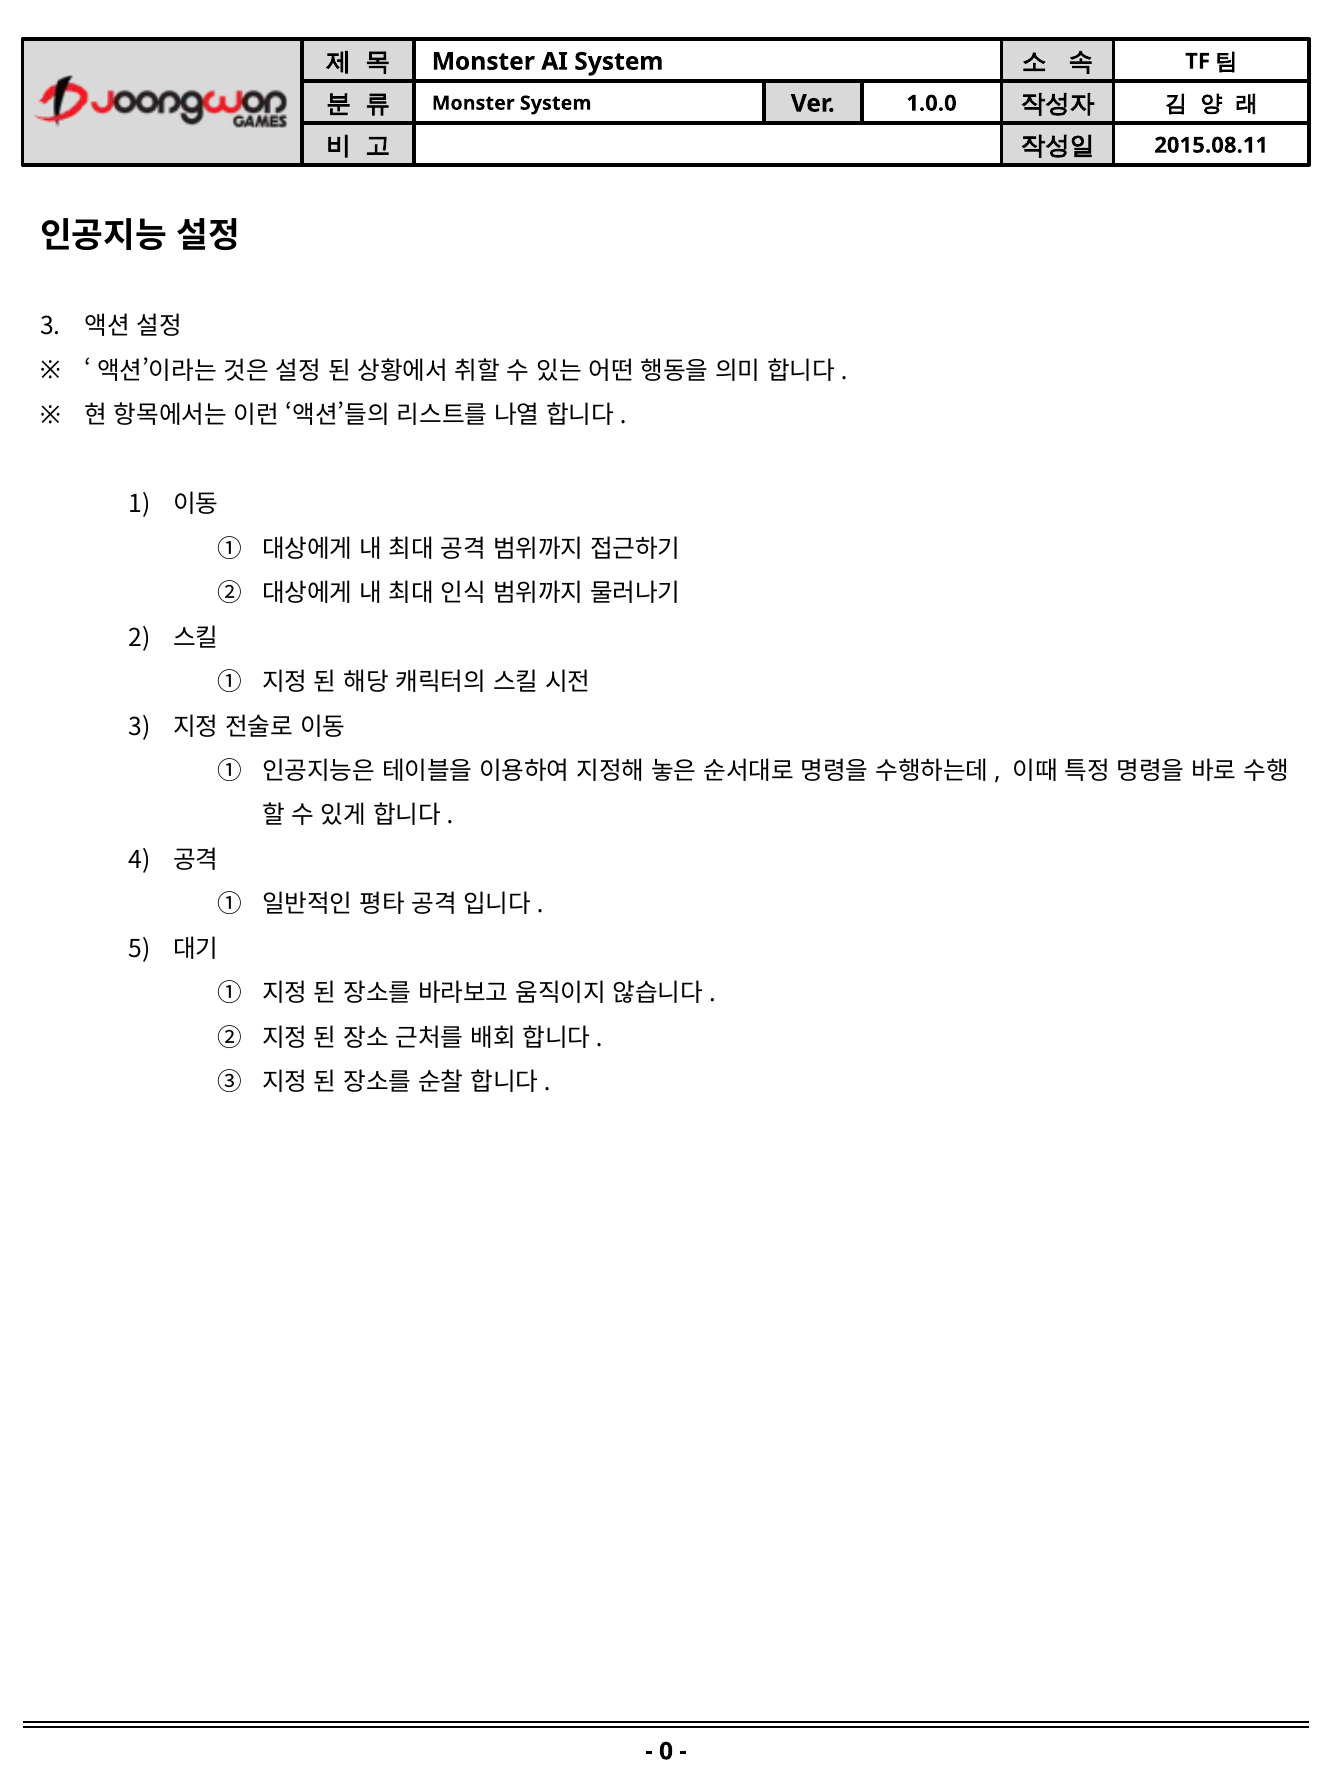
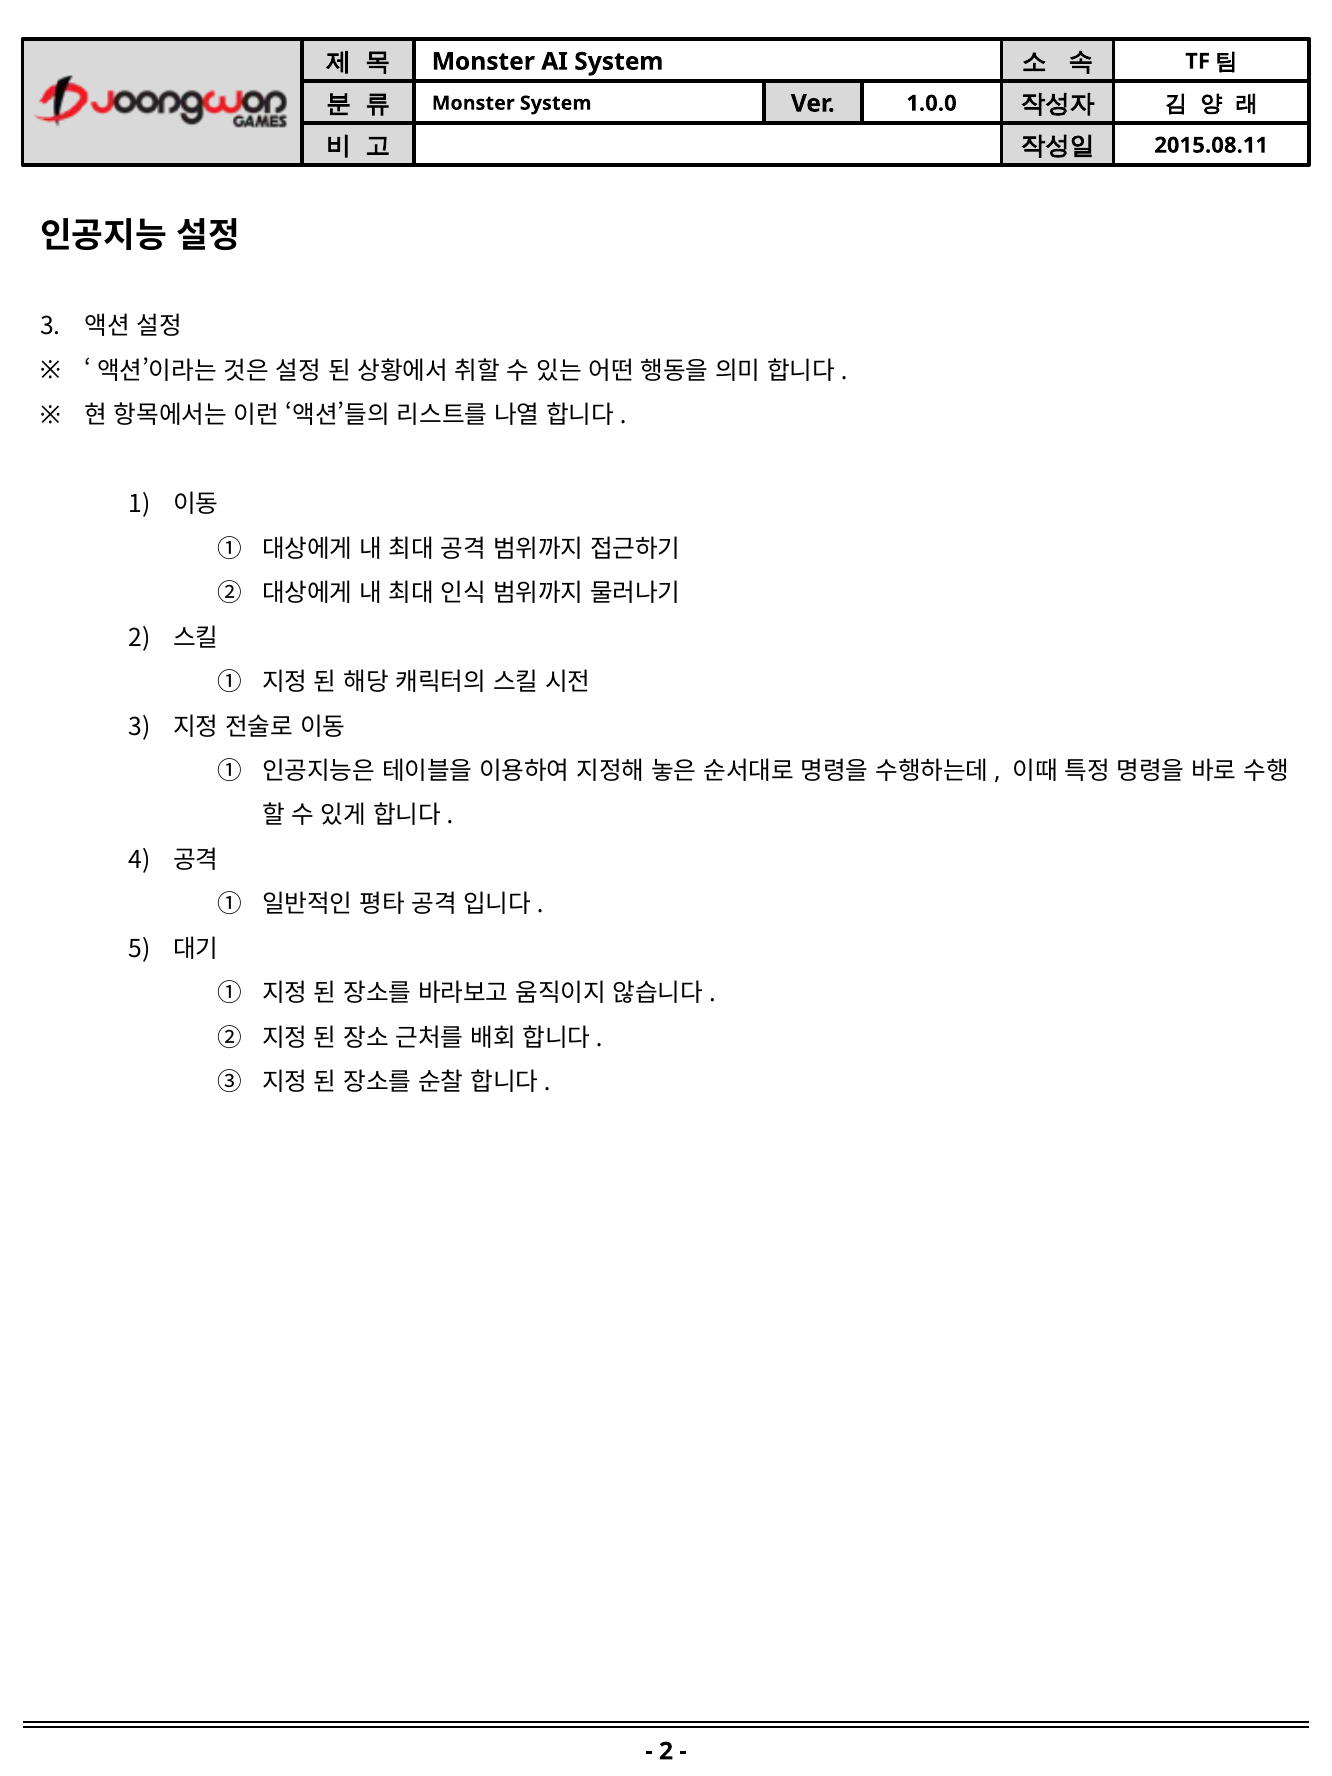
0: 0 -> 2 (666, 1751)
